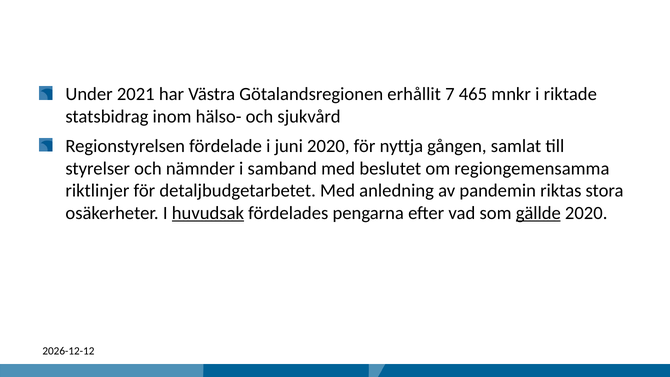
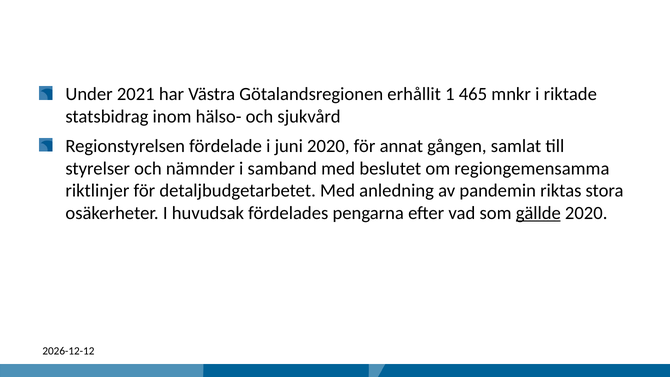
7: 7 -> 1 (450, 94)
nyttja: nyttja -> annat (401, 146)
huvudsak underline: present -> none (208, 213)
